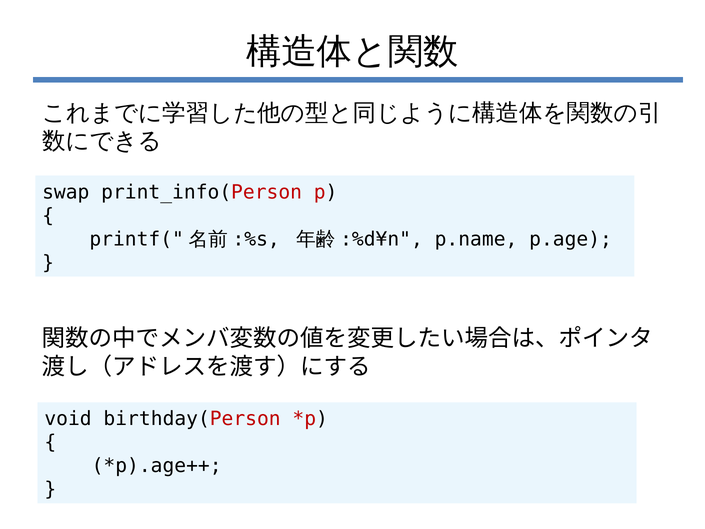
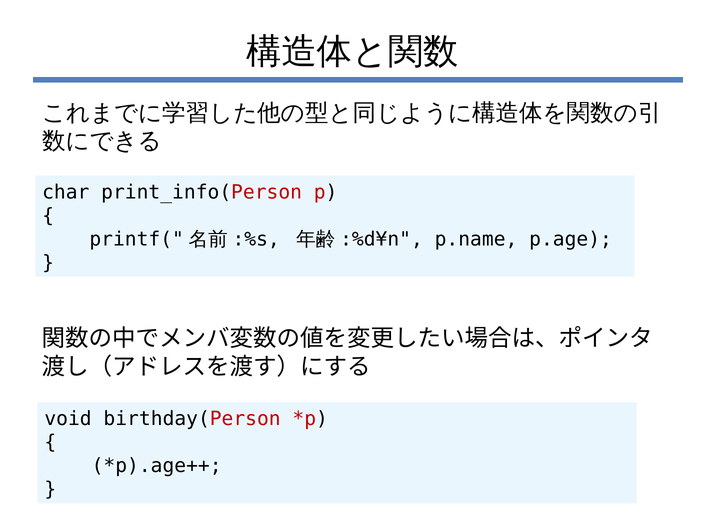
swap: swap -> char (66, 192)
